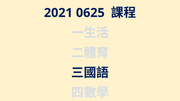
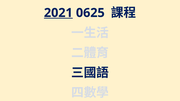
2021 underline: none -> present (58, 13)
